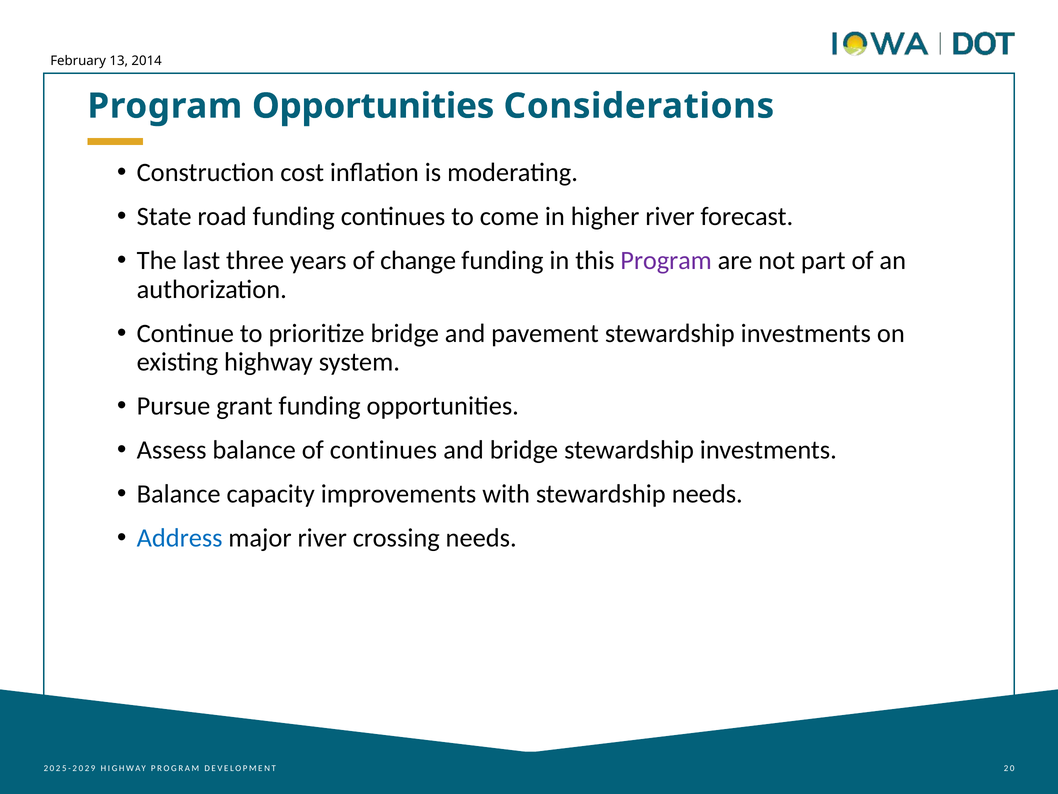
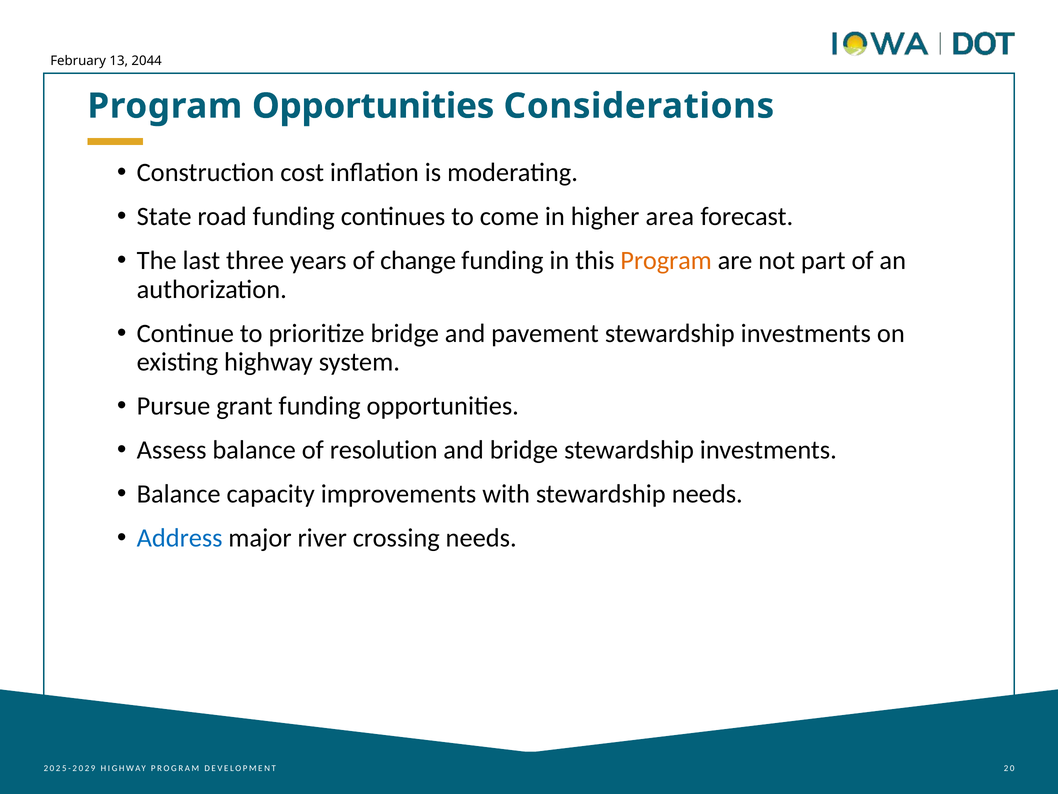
2014: 2014 -> 2044 (147, 61)
higher river: river -> area (670, 216)
Program colour: purple -> orange (666, 261)
of continues: continues -> resolution (384, 450)
